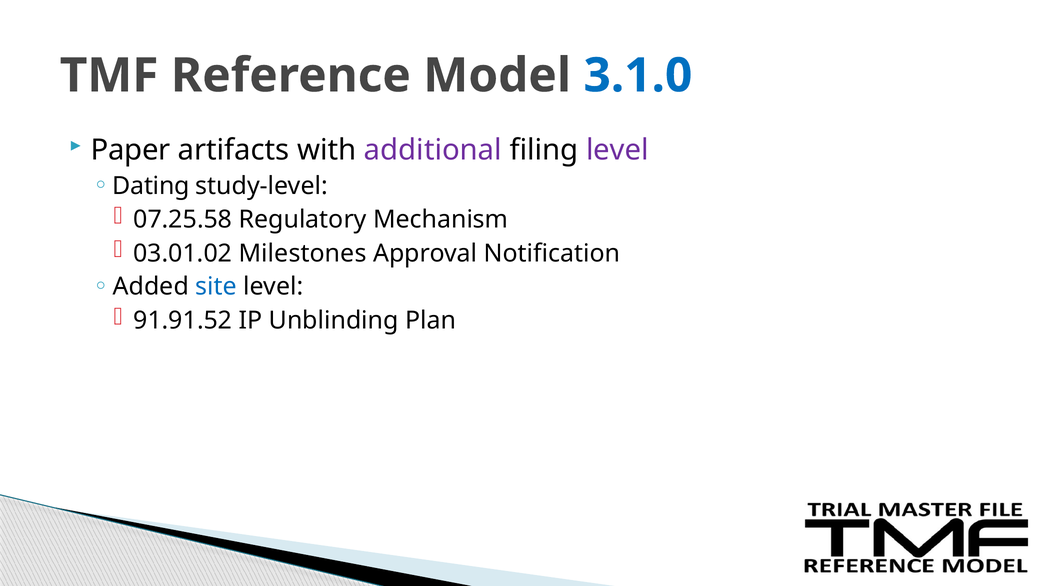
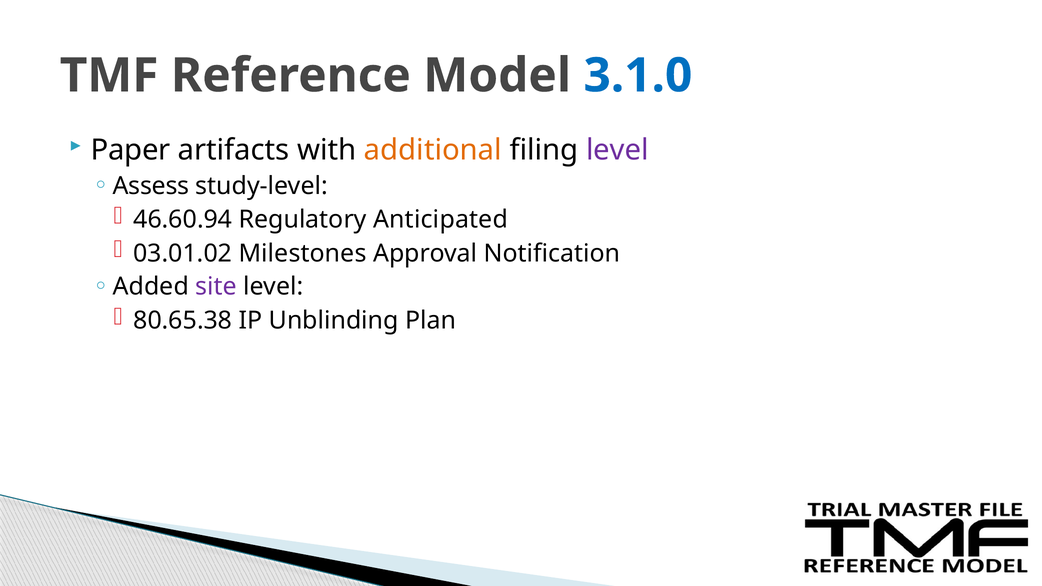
additional colour: purple -> orange (433, 150)
Dating: Dating -> Assess (151, 186)
07.25.58: 07.25.58 -> 46.60.94 (183, 220)
Mechanism: Mechanism -> Anticipated (441, 220)
site colour: blue -> purple (216, 287)
91.91.52: 91.91.52 -> 80.65.38 (183, 320)
